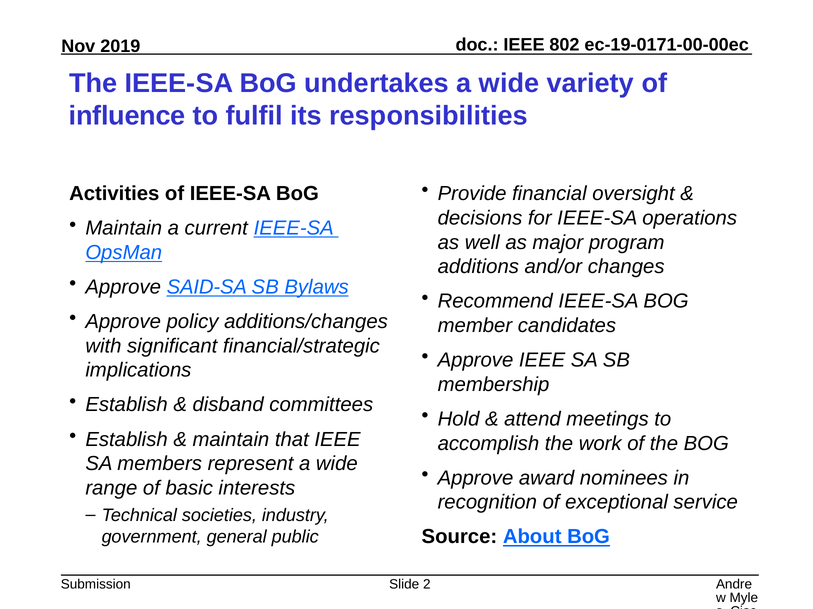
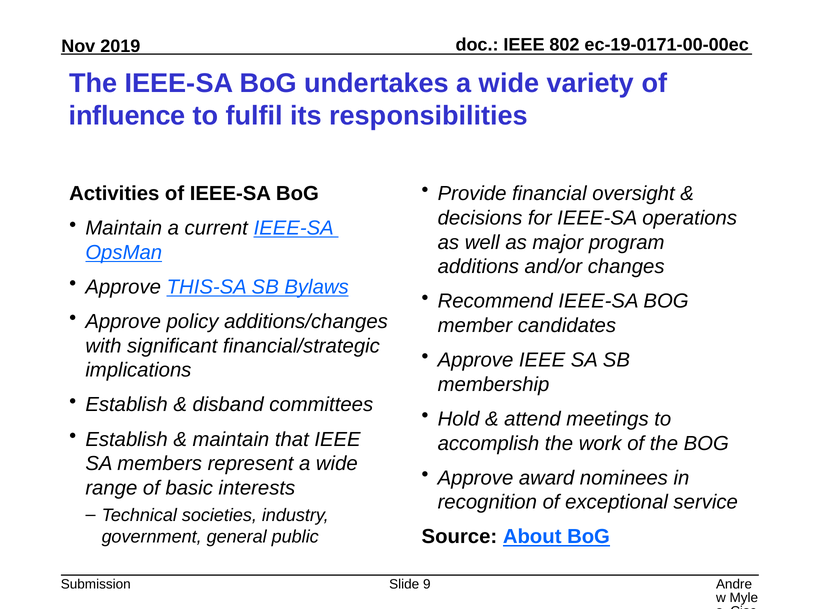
SAID-SA: SAID-SA -> THIS-SA (207, 287)
2: 2 -> 9 (427, 585)
